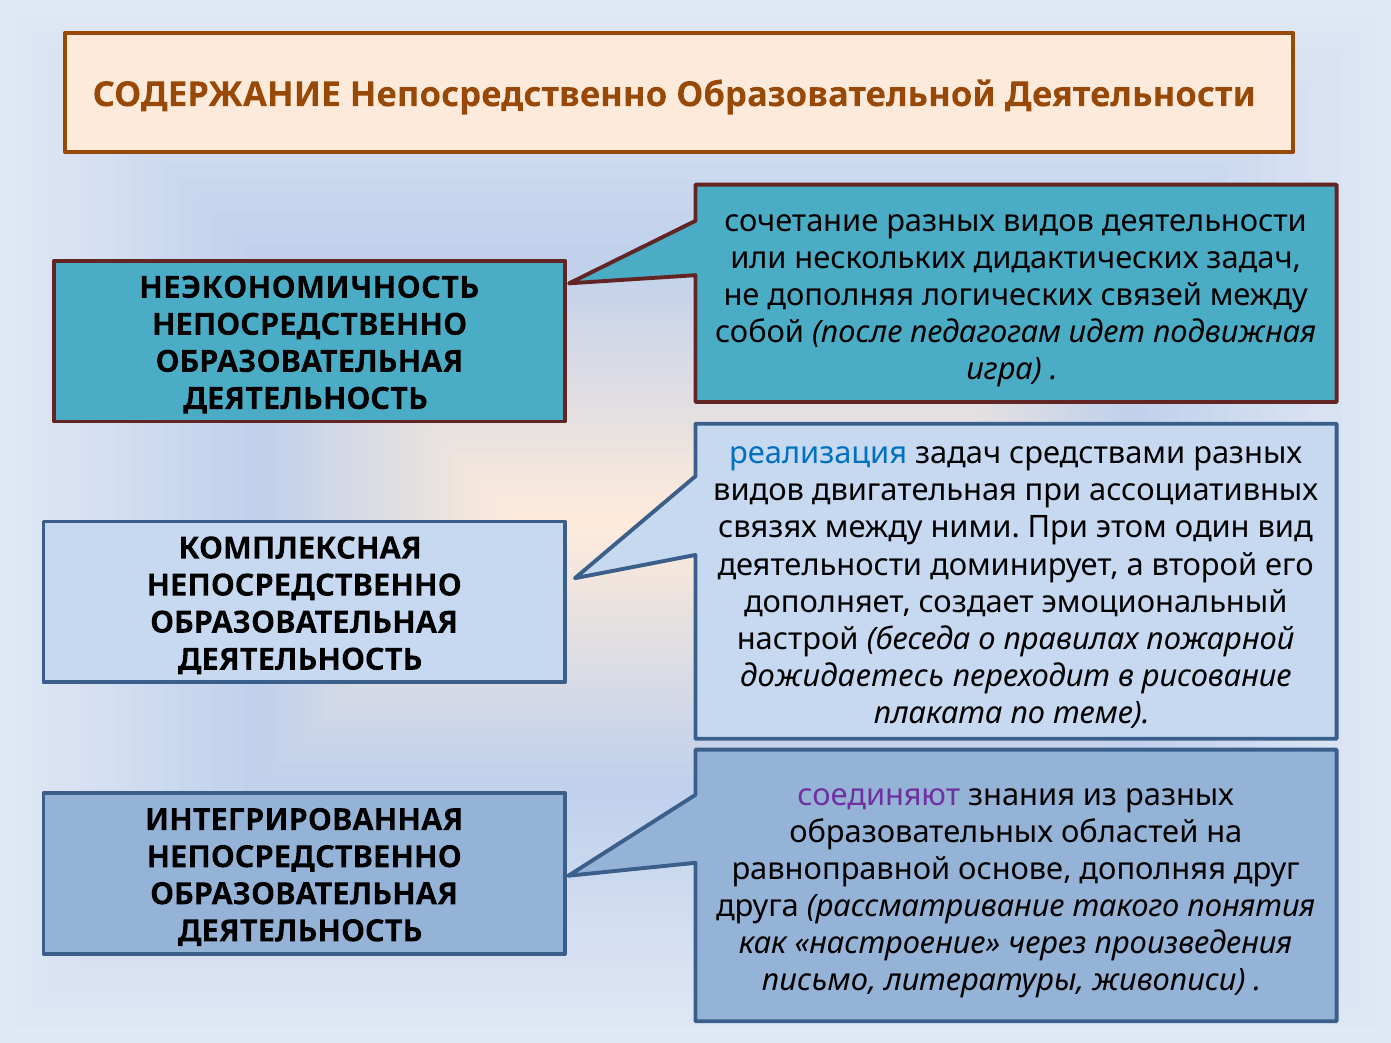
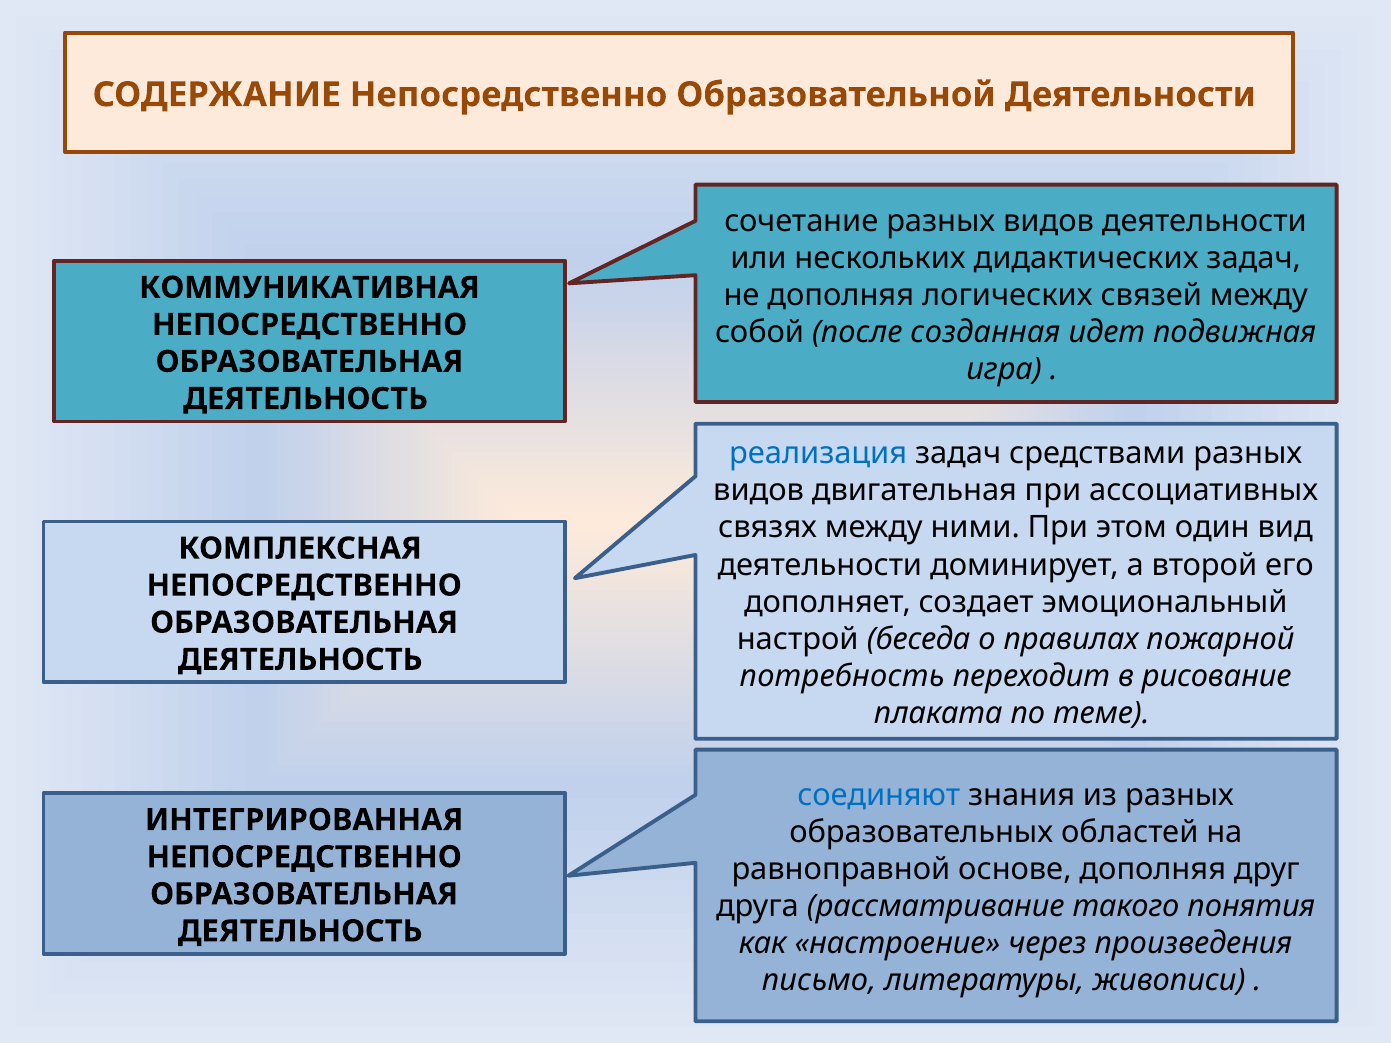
НЕЭКОНОМИЧНОСТЬ: НЕЭКОНОМИЧНОСТЬ -> КОММУНИКАТИВНАЯ (310, 288)
педагогам: педагогам -> созданная (985, 333)
дожидаетесь: дожидаетесь -> потребность (842, 676)
соединяют colour: purple -> blue (879, 795)
